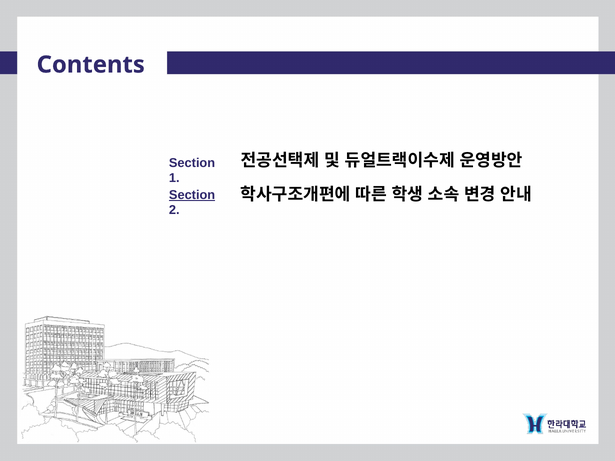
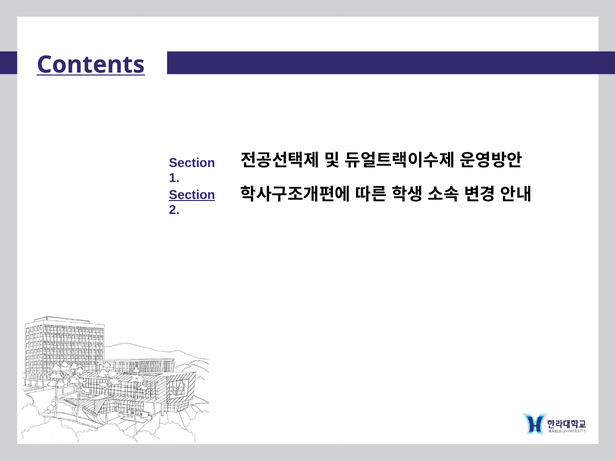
Contents underline: none -> present (91, 65)
